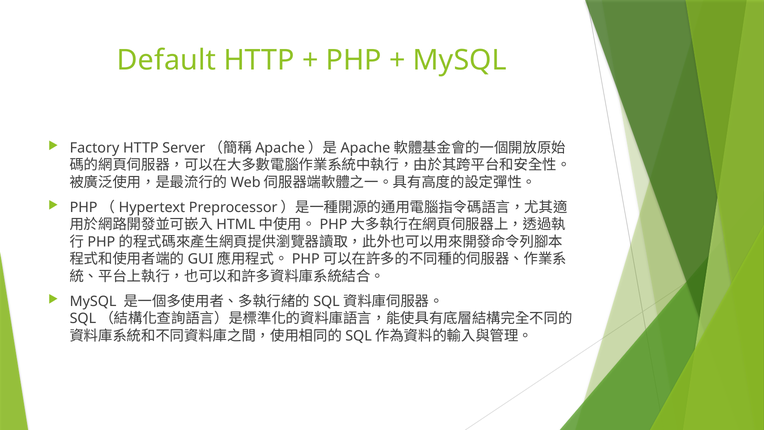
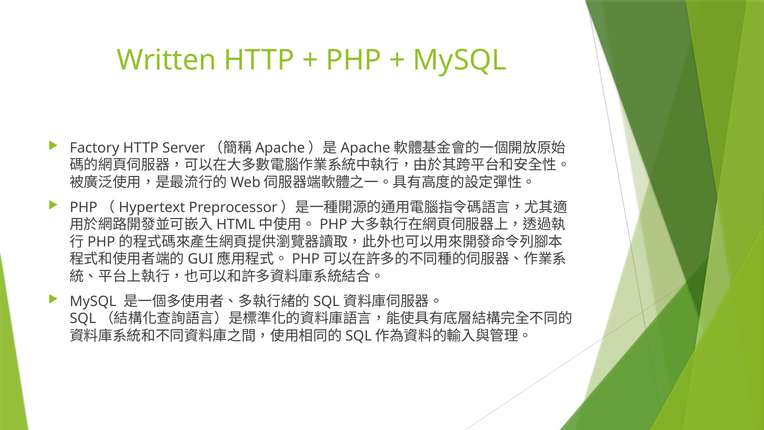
Default: Default -> Written (167, 60)
